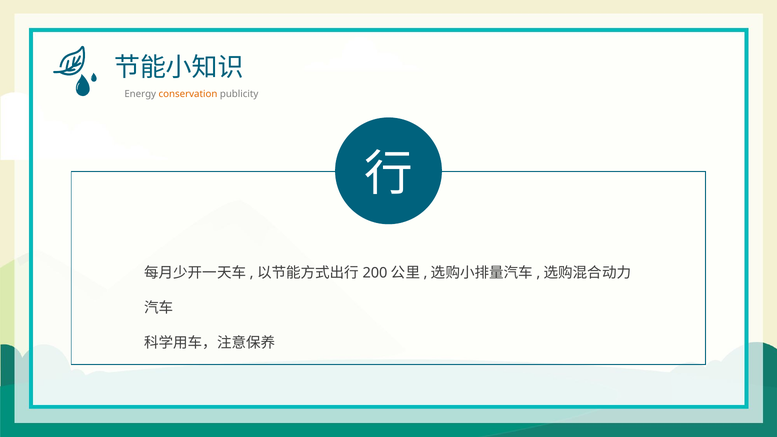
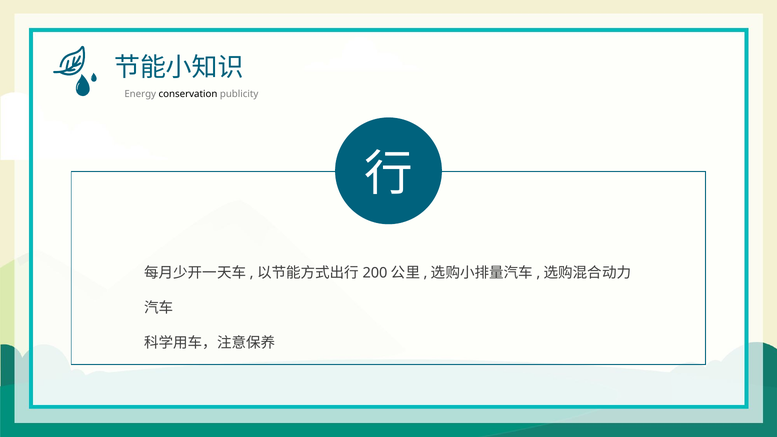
conservation colour: orange -> black (188, 94)
